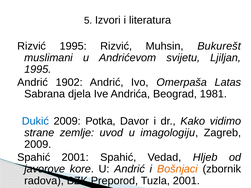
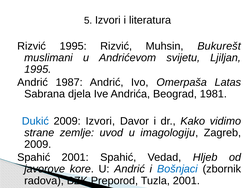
1902: 1902 -> 1987 (69, 82)
2009 Potka: Potka -> Izvori (100, 121)
Bošnjaci colour: orange -> blue (177, 169)
